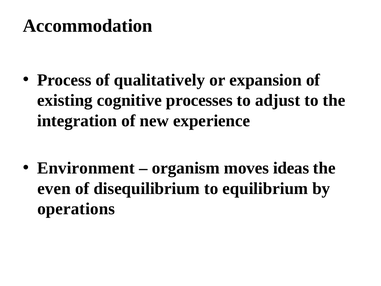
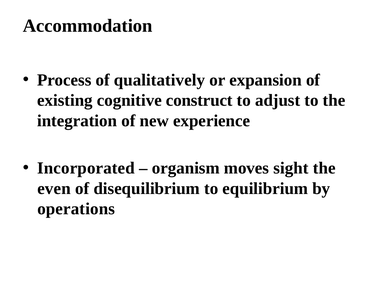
processes: processes -> construct (199, 100)
Environment: Environment -> Incorporated (86, 168)
ideas: ideas -> sight (291, 168)
